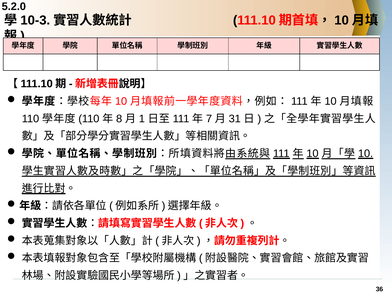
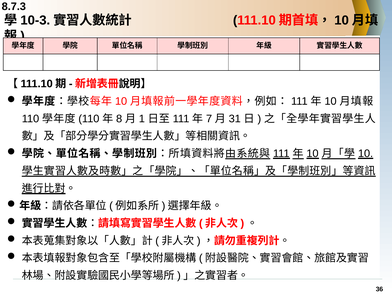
5.2.0: 5.2.0 -> 8.7.3 (14, 7)
